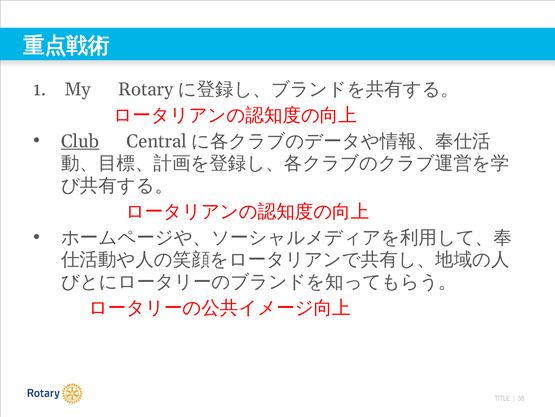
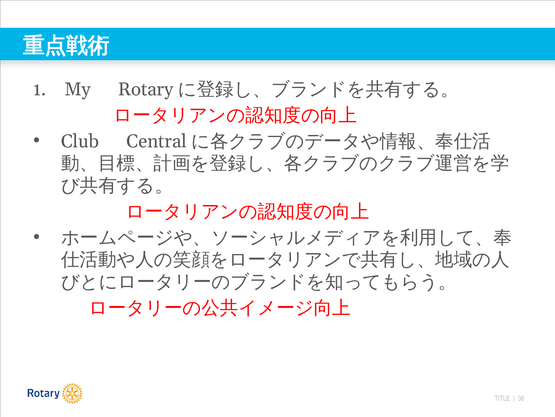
Club underline: present -> none (80, 141)
